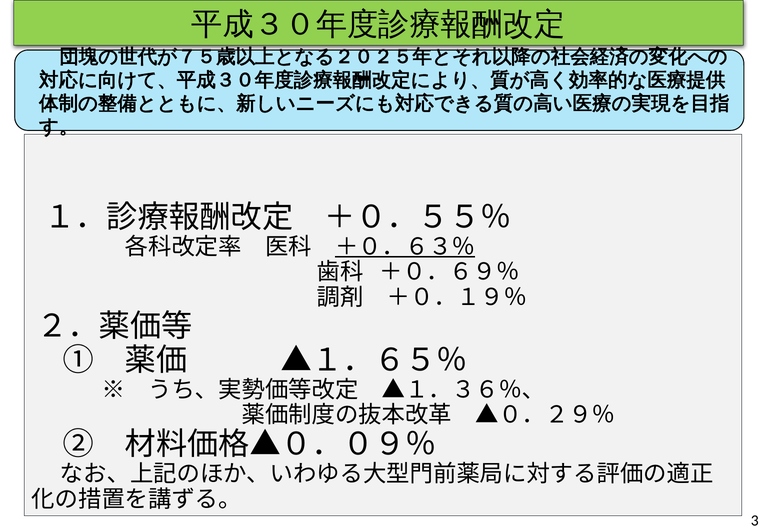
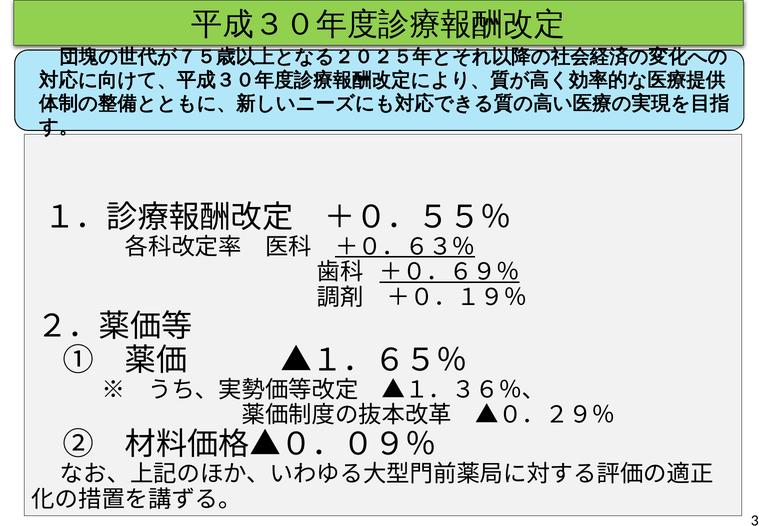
＋０．６９％ underline: none -> present (449, 272)
